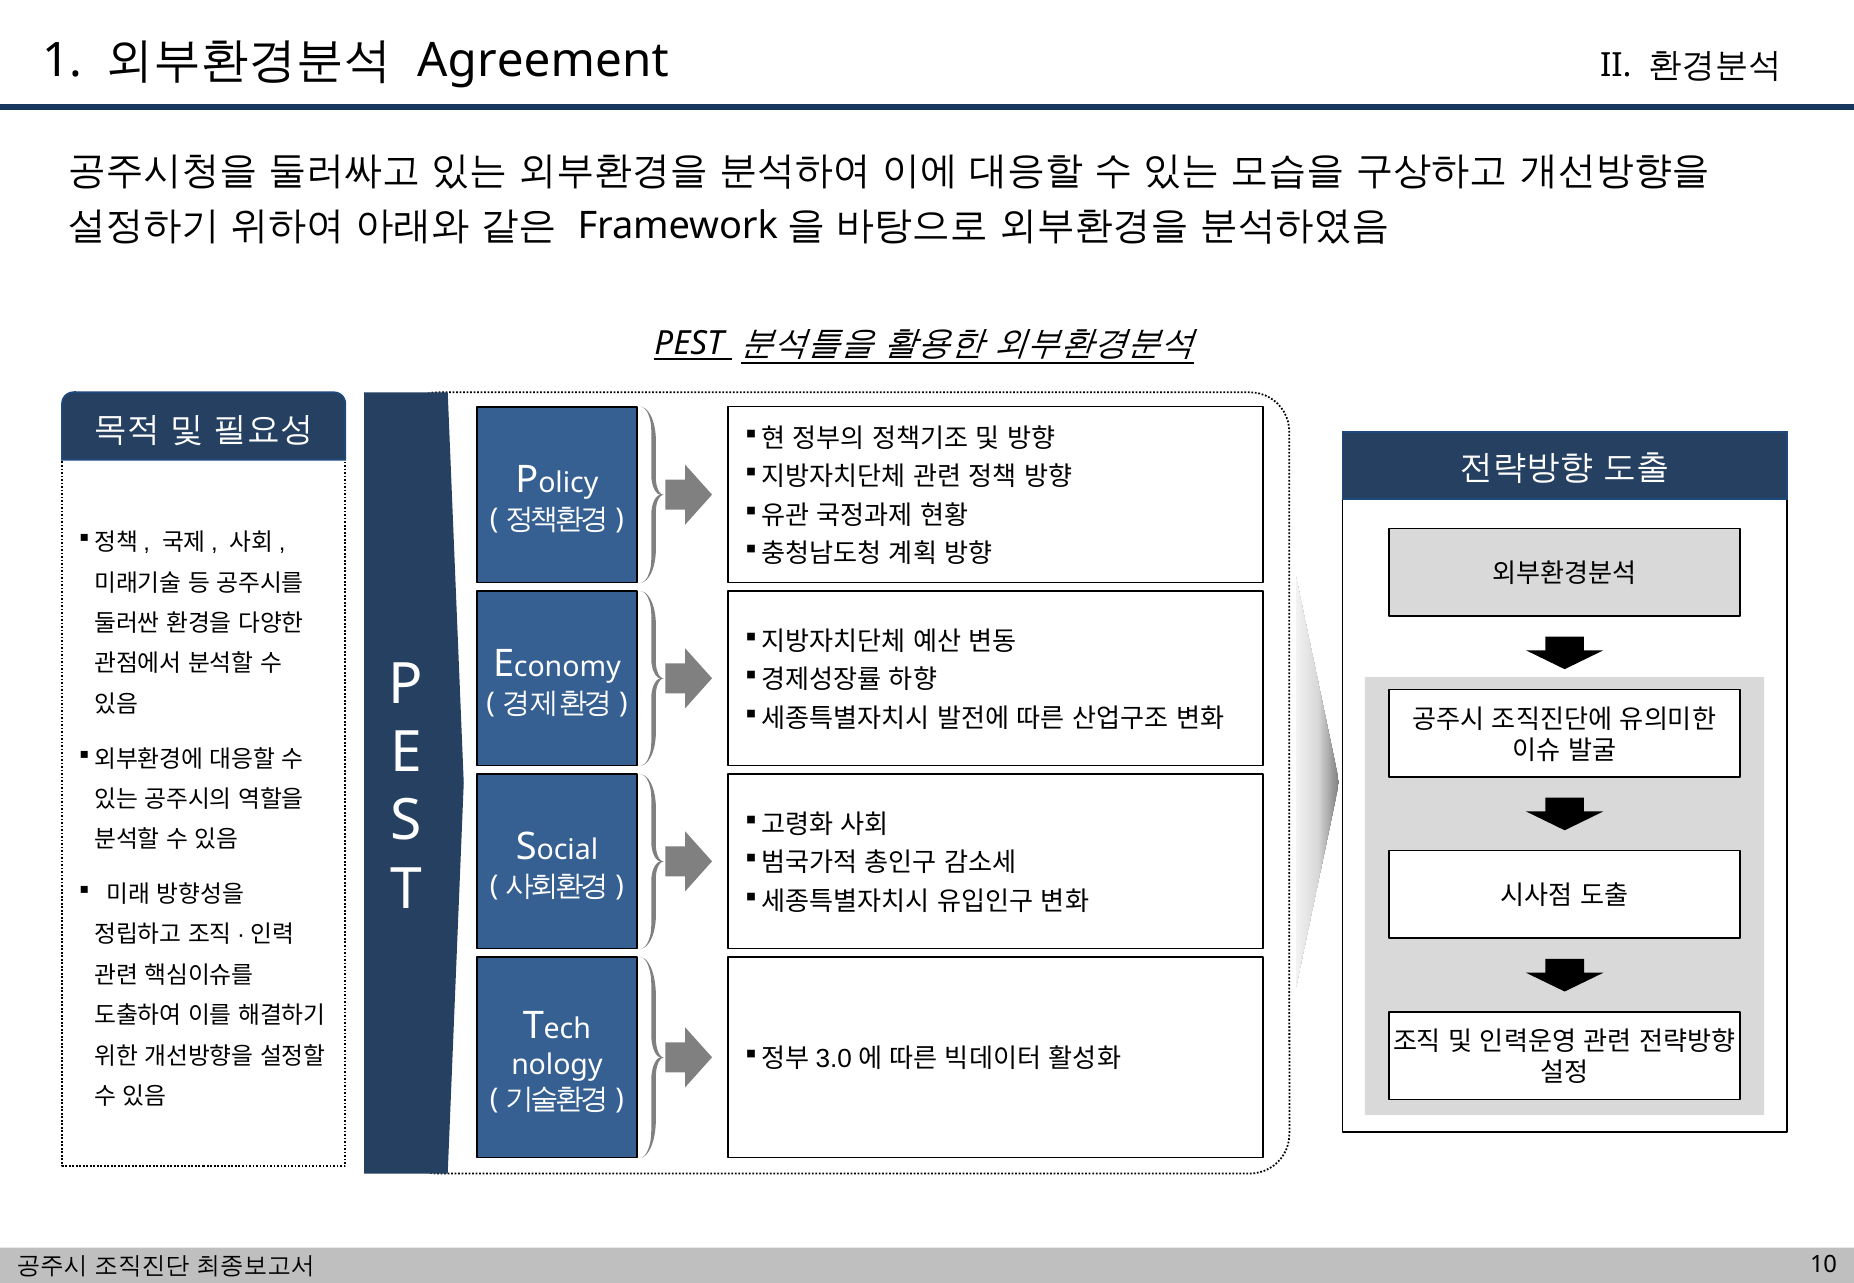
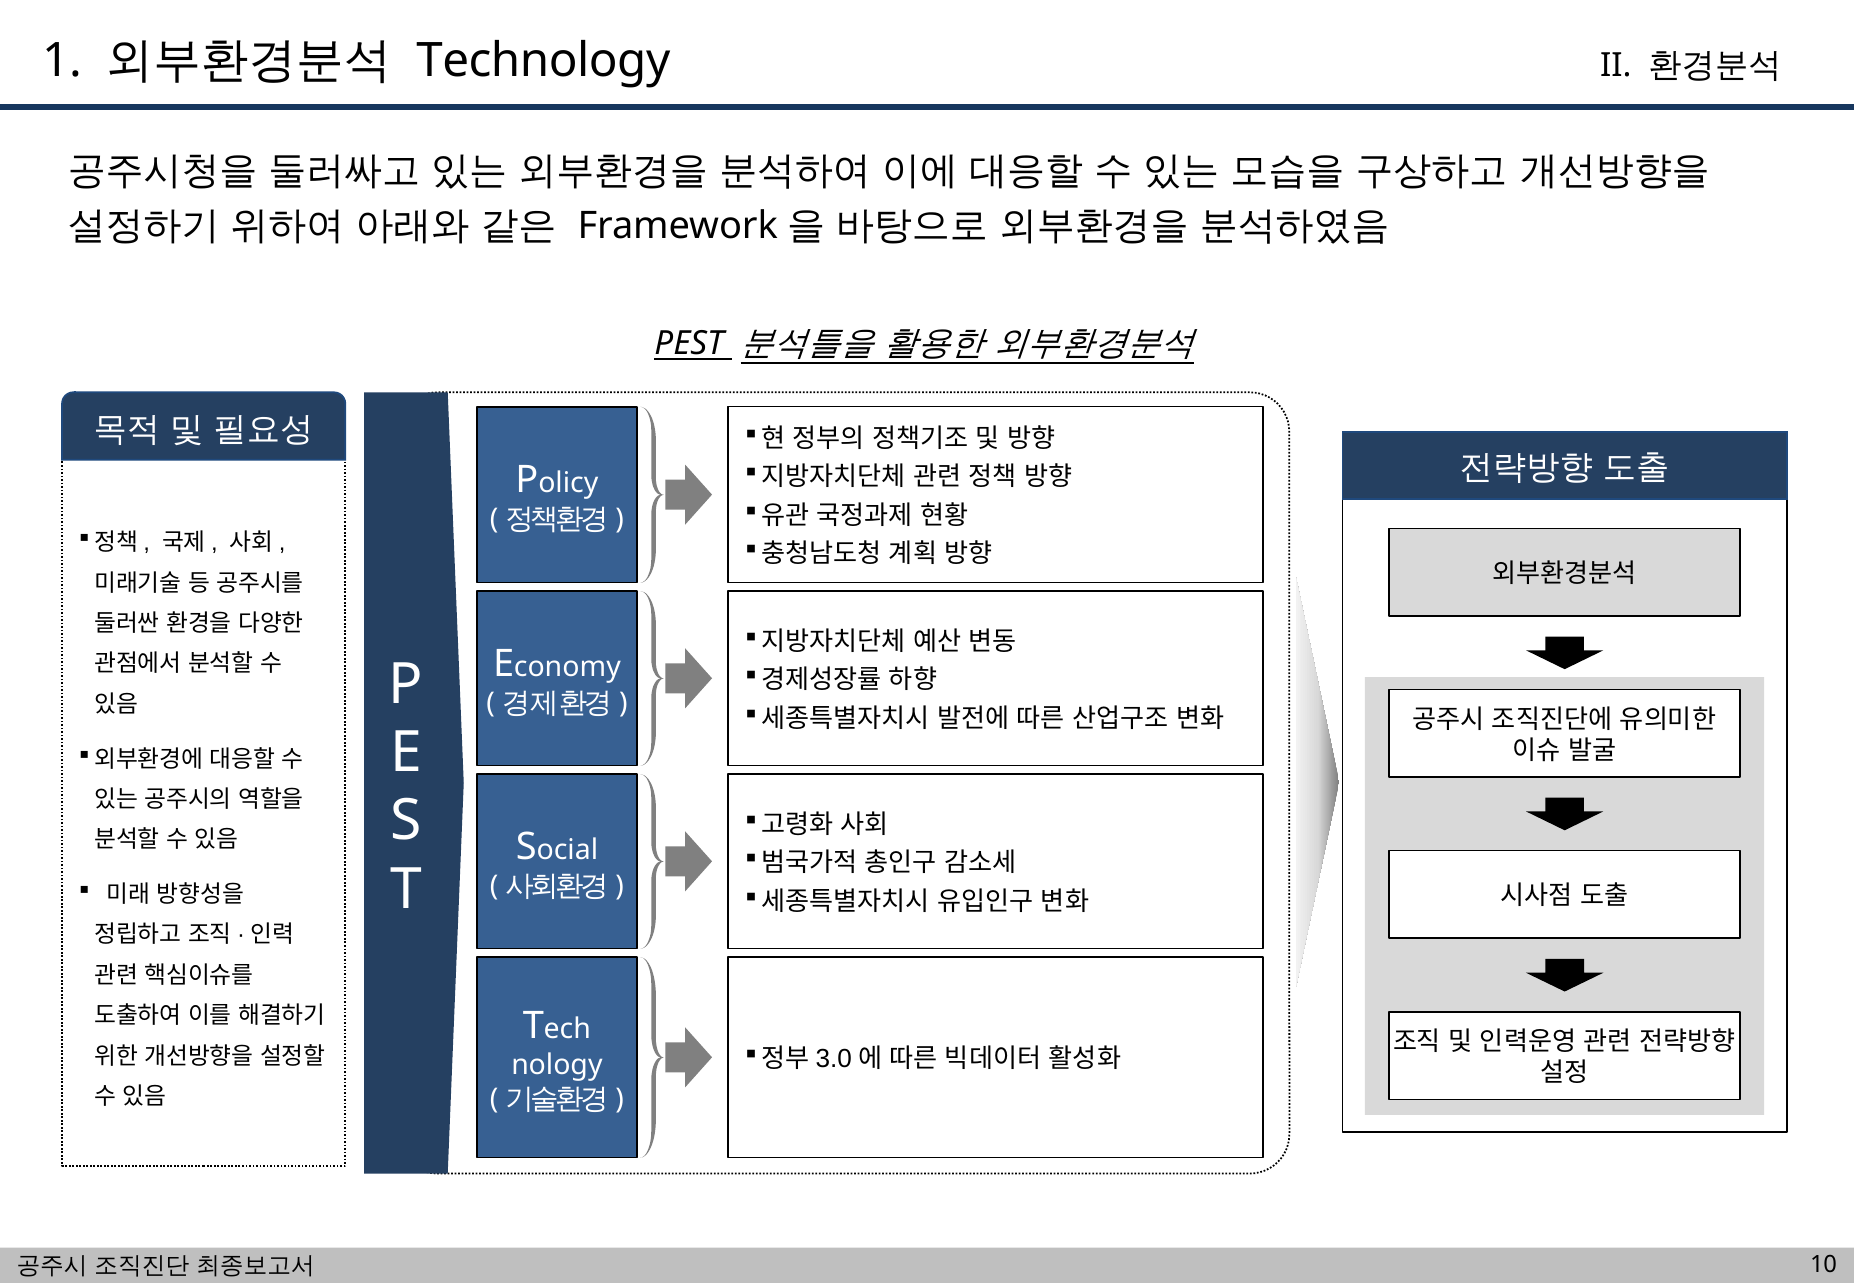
Agreement: Agreement -> Technology (543, 61)
